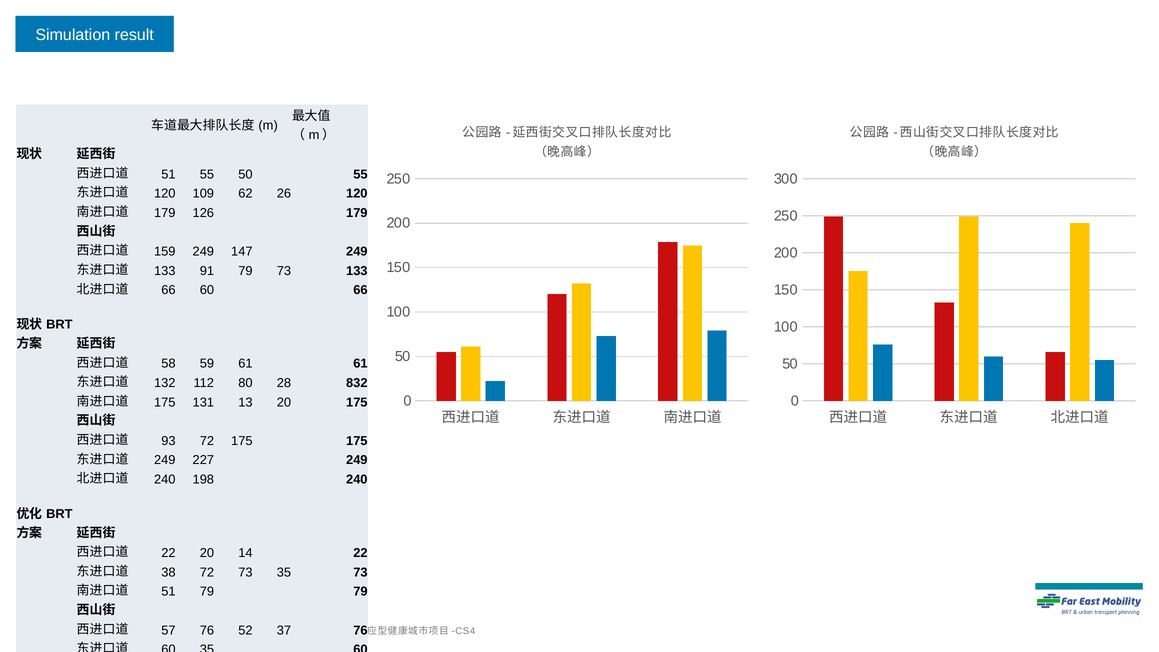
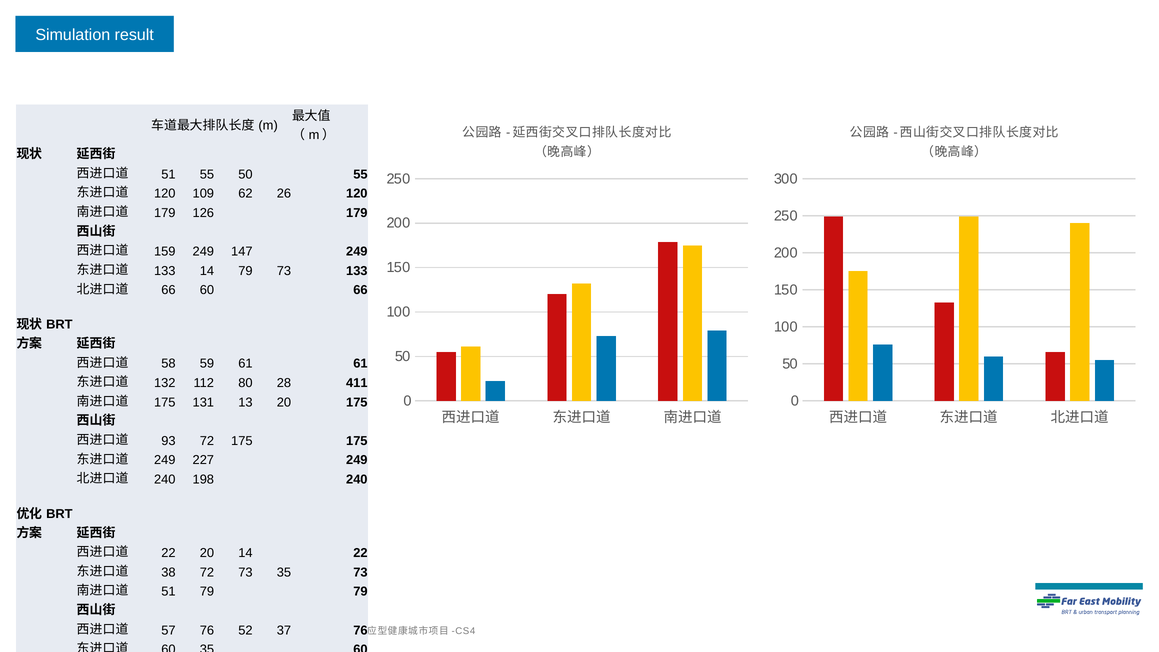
133 91: 91 -> 14 (207, 271)
832: 832 -> 411 (357, 383)
